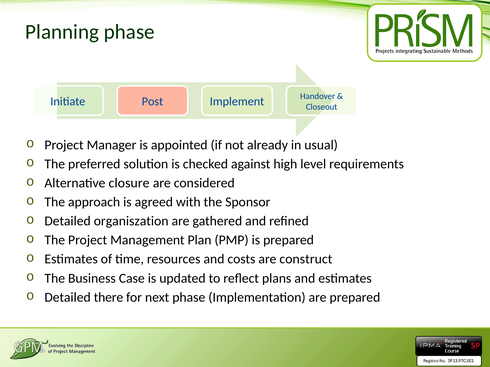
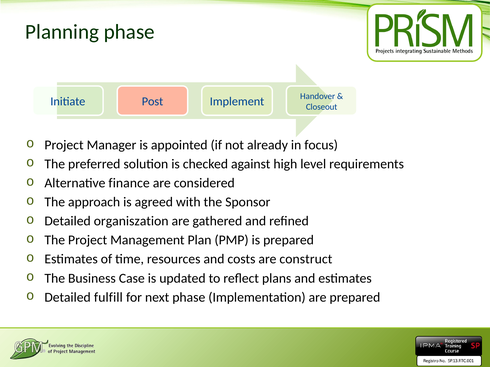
usual: usual -> focus (321, 145)
closure: closure -> finance (129, 183)
there: there -> fulfill (108, 298)
